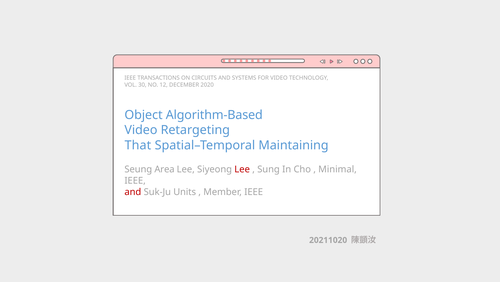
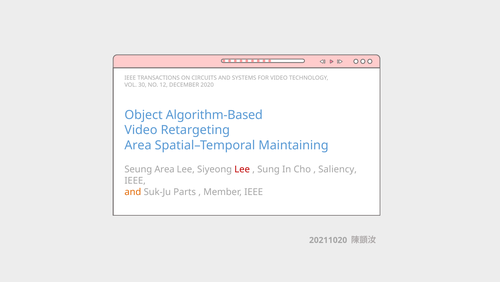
That: That -> Area (138, 145)
Minimal: Minimal -> Saliency (338, 169)
and colour: red -> orange (133, 191)
Units: Units -> Parts (185, 191)
